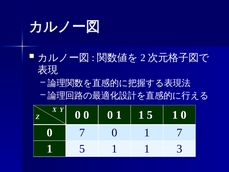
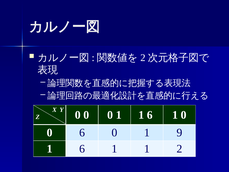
1 1 5: 5 -> 6 (150, 115)
0 7: 7 -> 6 (82, 132)
1 7: 7 -> 9 (179, 132)
5: 5 -> 6 (82, 149)
1 3: 3 -> 2 (179, 149)
